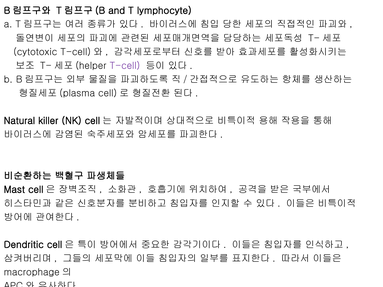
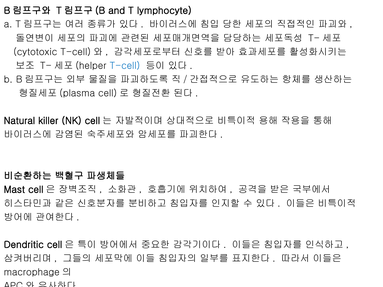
T-cell colour: purple -> blue (125, 66)
